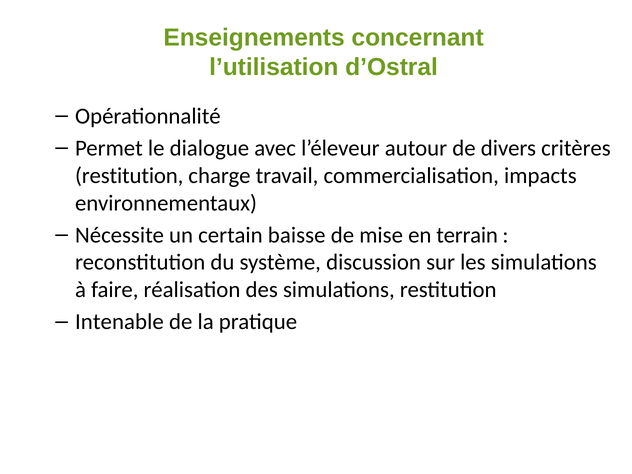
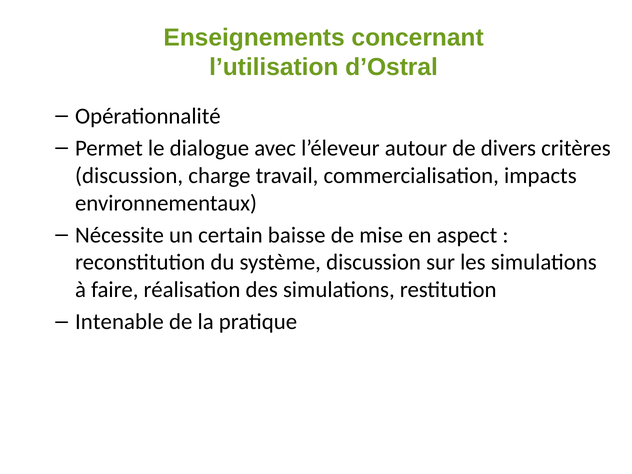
restitution: restitution -> discussion (129, 176)
terrain: terrain -> aspect (467, 235)
